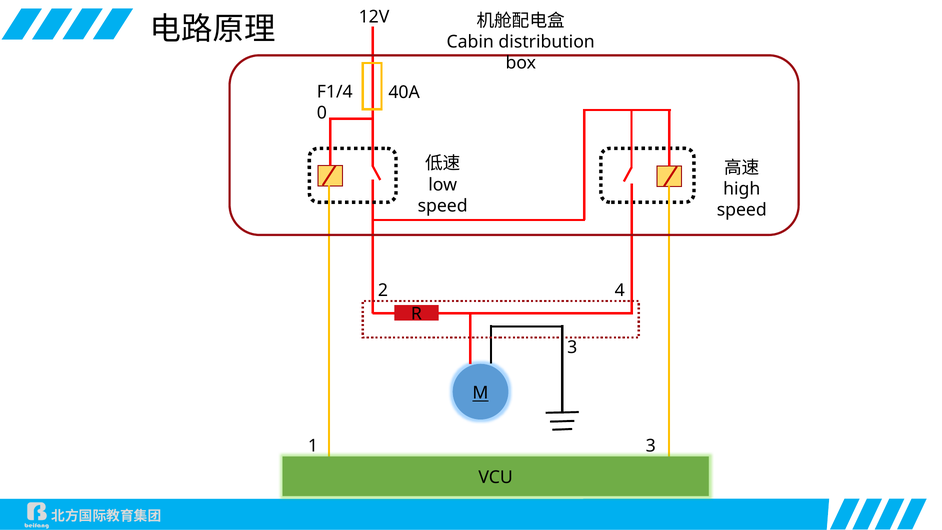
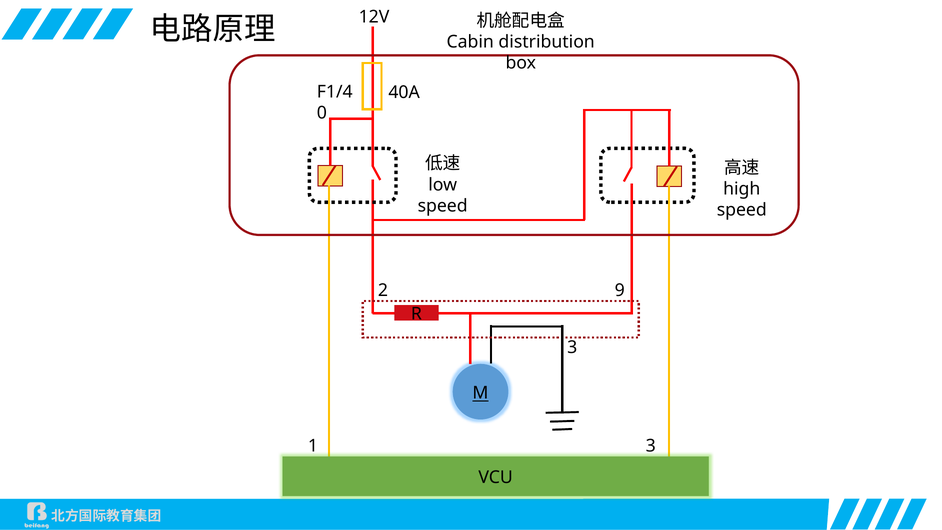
2 4: 4 -> 9 (620, 290)
